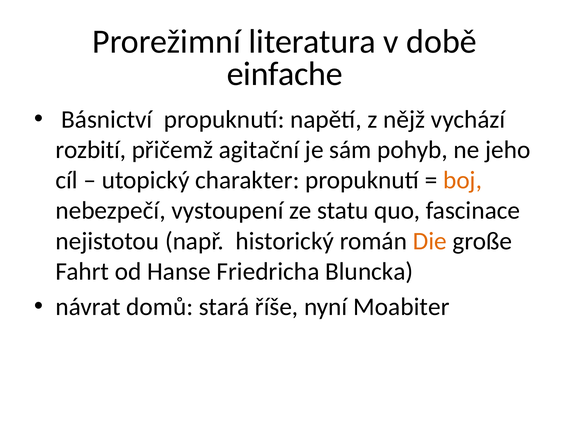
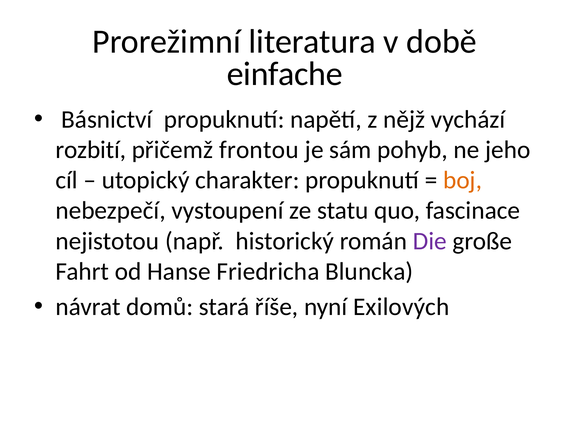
agitační: agitační -> frontou (259, 150)
Die colour: orange -> purple (430, 241)
Moabiter: Moabiter -> Exilových (401, 307)
